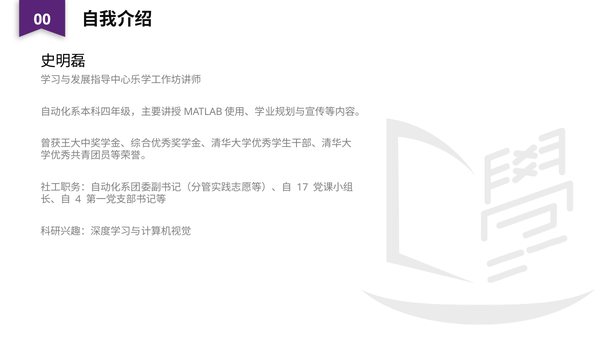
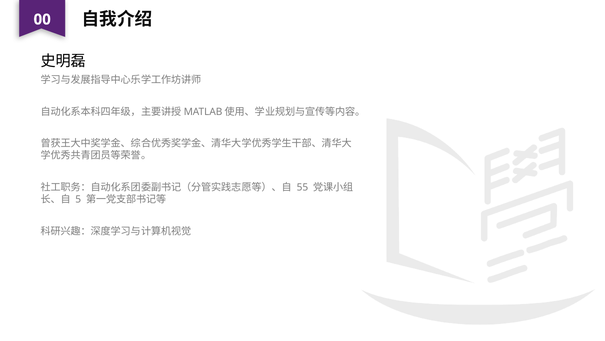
17: 17 -> 55 (302, 187)
4: 4 -> 5 (78, 199)
